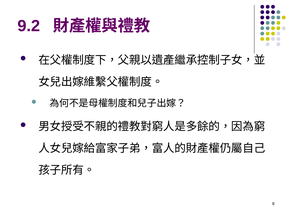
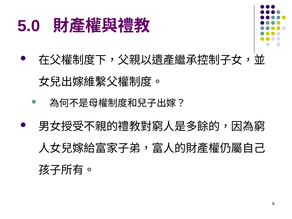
9.2: 9.2 -> 5.0 (29, 26)
